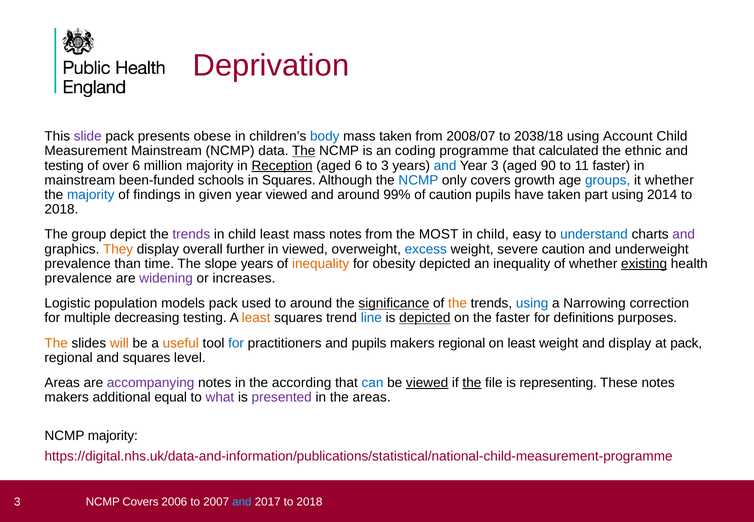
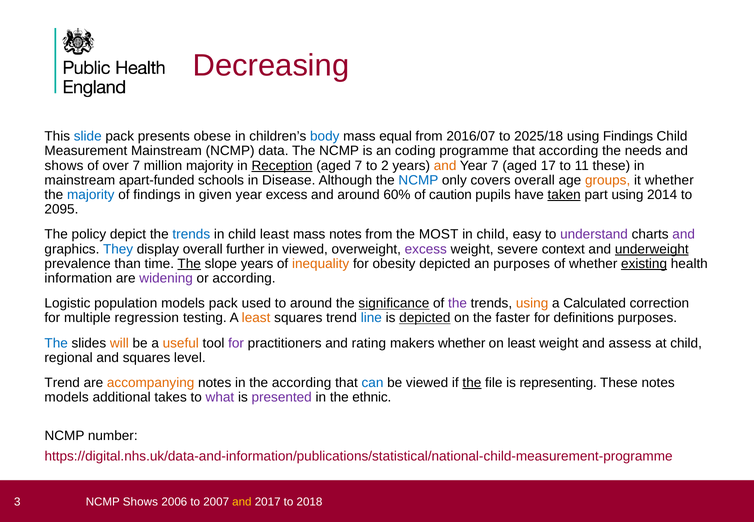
Deprivation: Deprivation -> Decreasing (271, 66)
slide colour: purple -> blue (88, 136)
mass taken: taken -> equal (396, 136)
2008/07: 2008/07 -> 2016/07 (471, 136)
2038/18: 2038/18 -> 2025/18 (539, 136)
using Account: Account -> Findings (628, 136)
The underline: present -> none (304, 151)
that calculated: calculated -> according (569, 151)
ethnic: ethnic -> needs (643, 151)
testing: testing -> shows (64, 166)
over 6: 6 -> 7 (136, 166)
aged 6: 6 -> 7 (359, 166)
to 3: 3 -> 2 (385, 166)
and colour: blue -> orange (445, 166)
Year 3: 3 -> 7 (495, 166)
90: 90 -> 17 (548, 166)
11 faster: faster -> these (611, 166)
been-funded: been-funded -> apart-funded (157, 180)
in Squares: Squares -> Disease (289, 180)
covers growth: growth -> overall (535, 180)
groups colour: blue -> orange (608, 180)
year viewed: viewed -> excess (287, 195)
99%: 99% -> 60% (397, 195)
taken underline: none -> present (564, 195)
2018: 2018 -> 2095 (61, 209)
group: group -> policy (89, 234)
trends colour: purple -> blue (191, 234)
understand colour: blue -> purple (594, 234)
They colour: orange -> blue (118, 249)
excess colour: blue -> purple (426, 249)
severe caution: caution -> context (563, 249)
underweight underline: none -> present (652, 249)
The underline: none -> present (189, 264)
an inequality: inequality -> purposes (522, 264)
prevalence: prevalence -> information (78, 278)
or increases: increases -> according (244, 278)
the colour: orange -> purple (458, 303)
using colour: blue -> orange (532, 303)
Narrowing: Narrowing -> Calculated (595, 303)
decreasing: decreasing -> regression (147, 318)
The colour: orange -> blue (56, 343)
for colour: blue -> purple (236, 343)
and pupils: pupils -> rating (369, 343)
makers regional: regional -> whether (462, 343)
and display: display -> assess (630, 343)
at pack: pack -> child (686, 343)
Areas: Areas -> Trend (62, 383)
accompanying colour: purple -> orange (151, 383)
viewed underline: present -> none (427, 383)
makers: makers -> models (67, 397)
equal: equal -> takes (171, 397)
the areas: areas -> ethnic (372, 397)
NCMP majority: majority -> number (113, 436)
NCMP Covers: Covers -> Shows (140, 502)
and colour: light blue -> yellow (242, 502)
